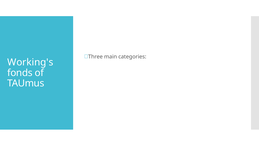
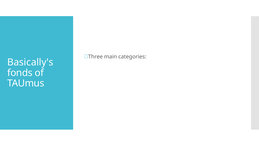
Working's: Working's -> Basically's (30, 62)
